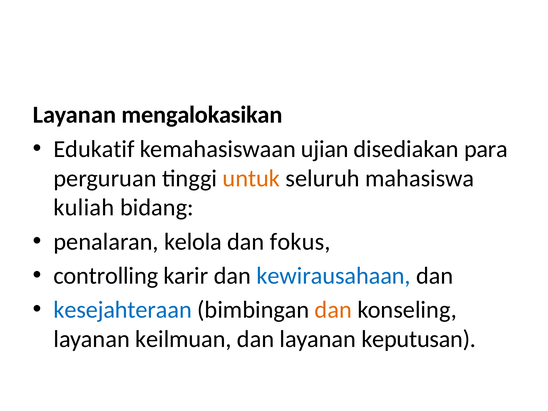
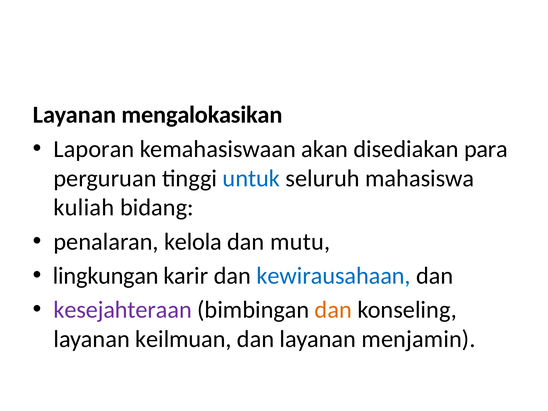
Edukatif: Edukatif -> Laporan (94, 149)
ujian: ujian -> akan (325, 149)
untuk colour: orange -> blue (251, 178)
fokus: fokus -> mutu (300, 242)
controlling: controlling -> lingkungan (106, 276)
kesejahteraan colour: blue -> purple (123, 310)
keputusan: keputusan -> menjamin (419, 339)
